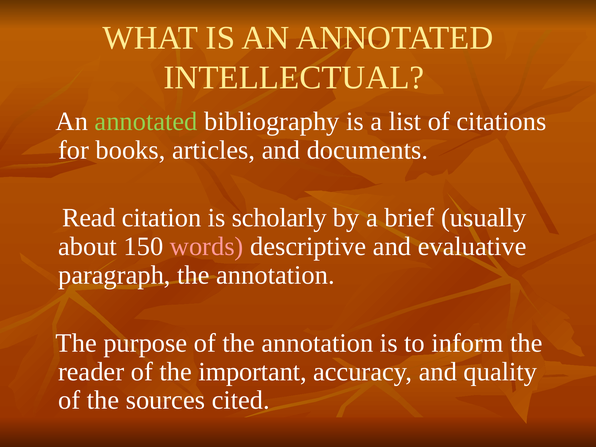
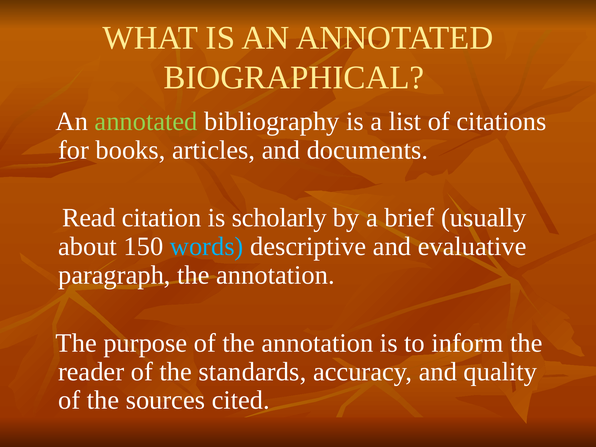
INTELLECTUAL: INTELLECTUAL -> BIOGRAPHICAL (294, 78)
words colour: pink -> light blue (207, 247)
important: important -> standards (252, 372)
